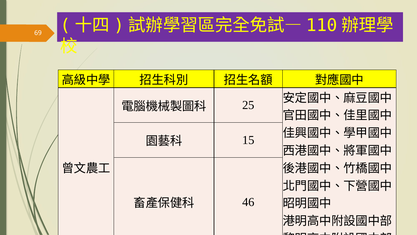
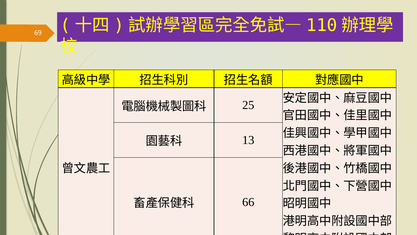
15: 15 -> 13 (248, 140)
46: 46 -> 66 (248, 202)
